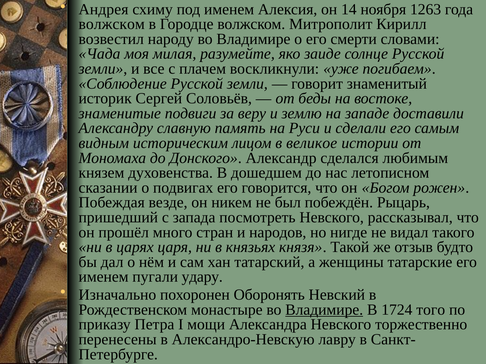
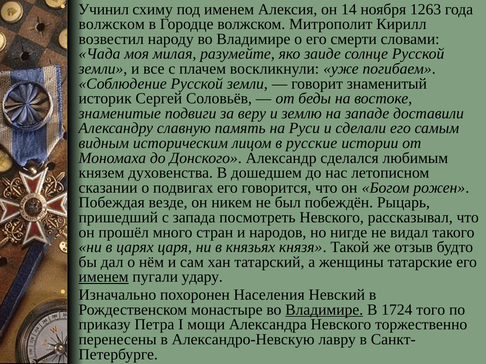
Андрея: Андрея -> Учинил (104, 9)
великое: великое -> русские (312, 143)
именем underline: none -> present (104, 277)
Оборонять: Оборонять -> Населения (269, 295)
